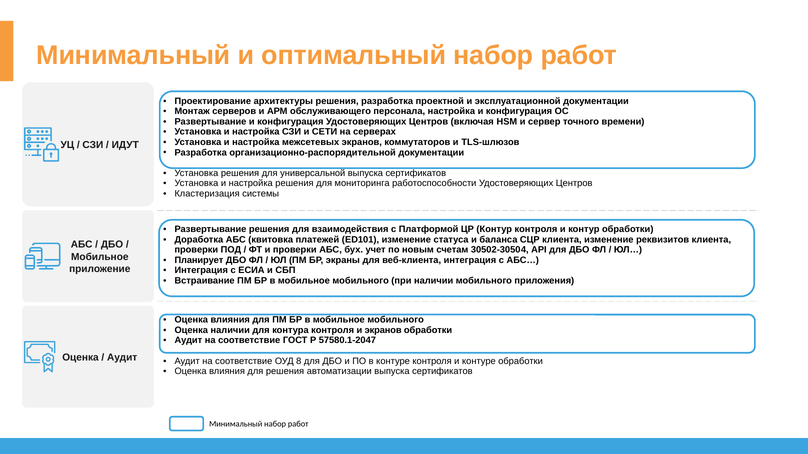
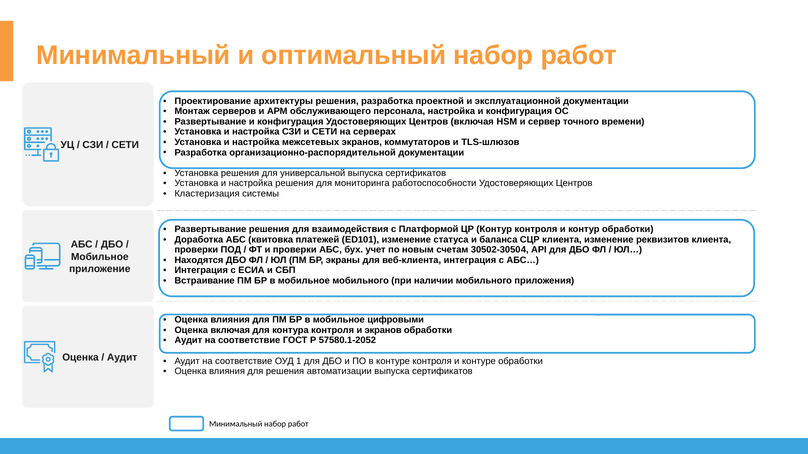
ИДУТ: ИДУТ -> СЕТИ (125, 145)
Планирует: Планирует -> Находятся (199, 260)
мобильного: мобильного -> цифровыми (396, 320)
Оценка наличии: наличии -> включая (230, 330)
57580.1-2047: 57580.1-2047 -> 57580.1-2052 (347, 341)
8: 8 -> 1 (299, 361)
